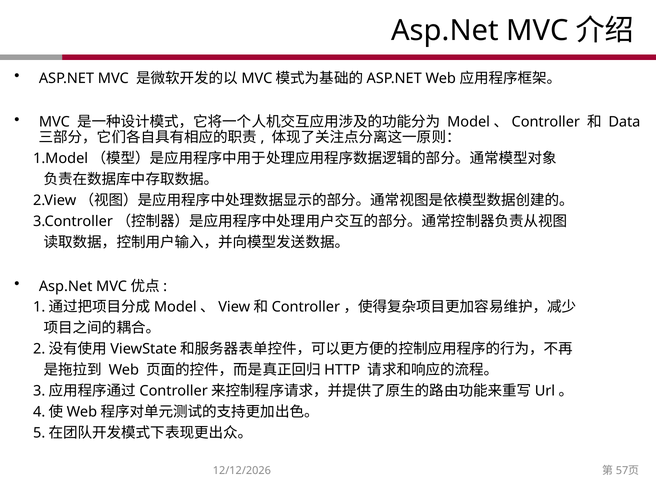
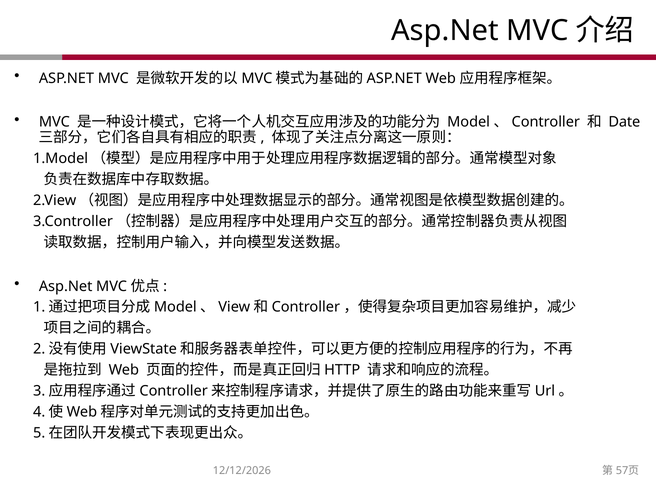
Data: Data -> Date (624, 122)
